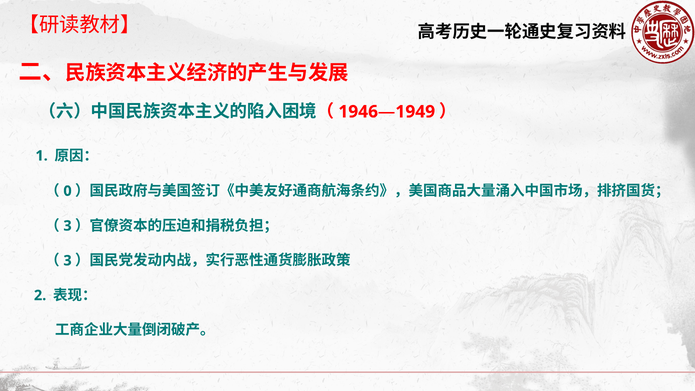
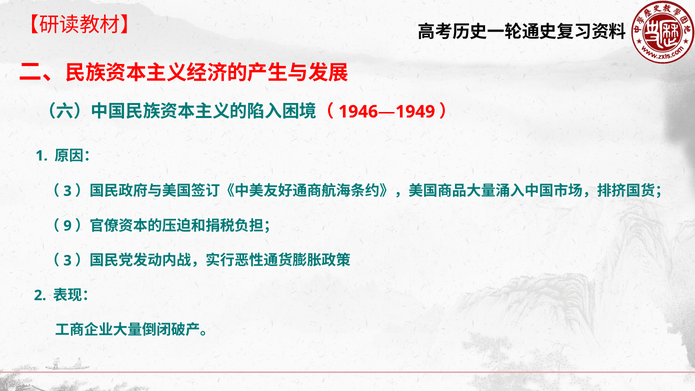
0: 0 -> 3 (68, 191)
3: 3 -> 9 (68, 226)
